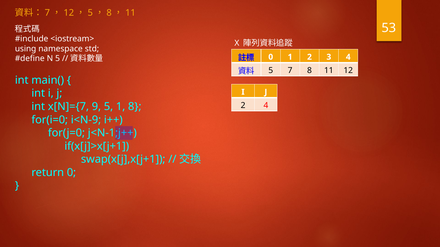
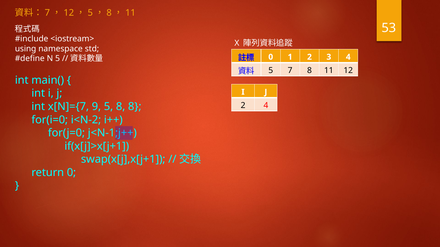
5 1: 1 -> 8 (121, 107)
i<N-9: i<N-9 -> i<N-2 (86, 120)
